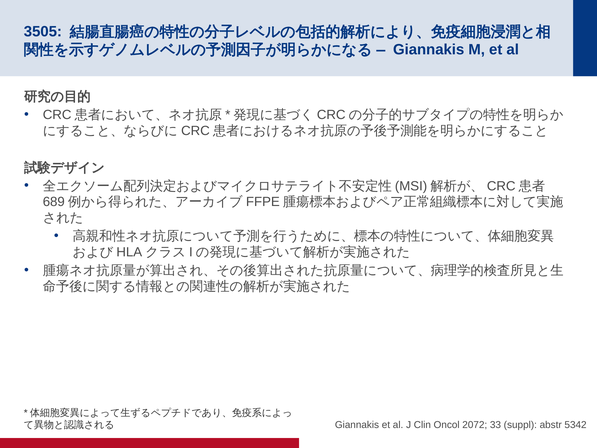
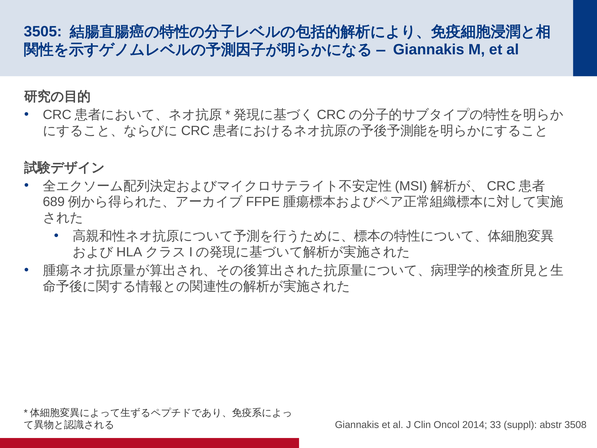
2072: 2072 -> 2014 (475, 425)
5342: 5342 -> 3508 (576, 425)
